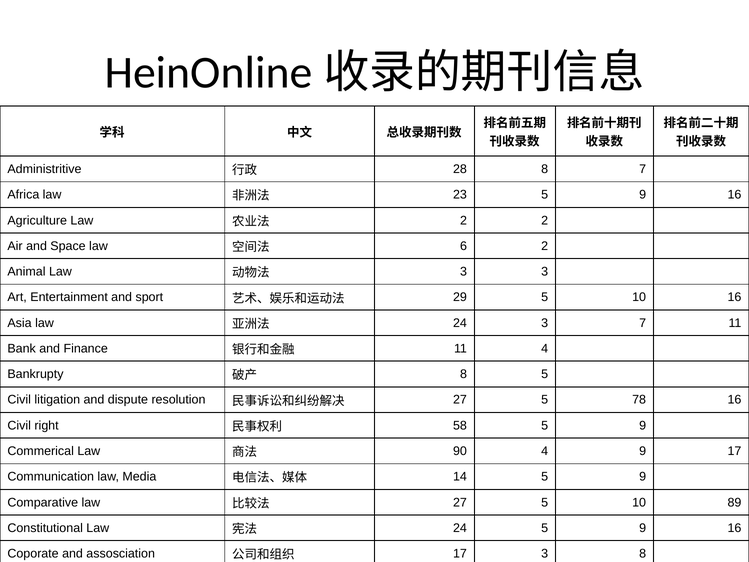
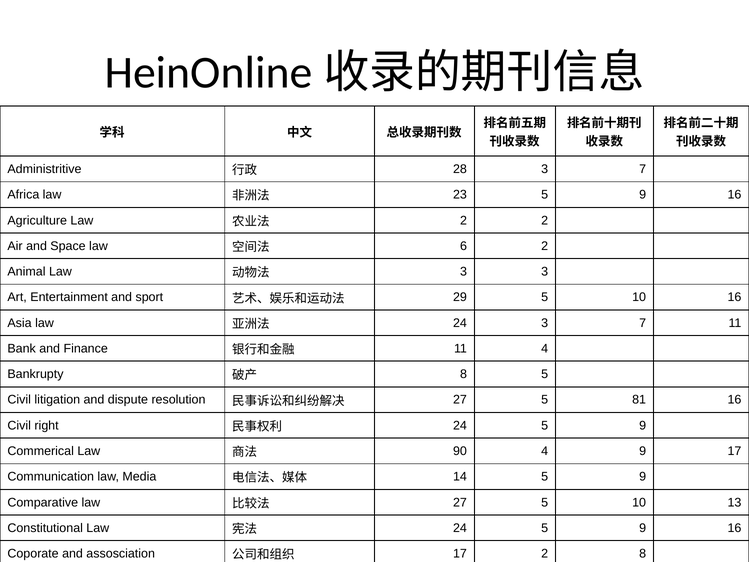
28 8: 8 -> 3 (545, 169)
78: 78 -> 81 (639, 400)
58: 58 -> 24 (460, 425)
89: 89 -> 13 (735, 502)
17 3: 3 -> 2 (545, 553)
